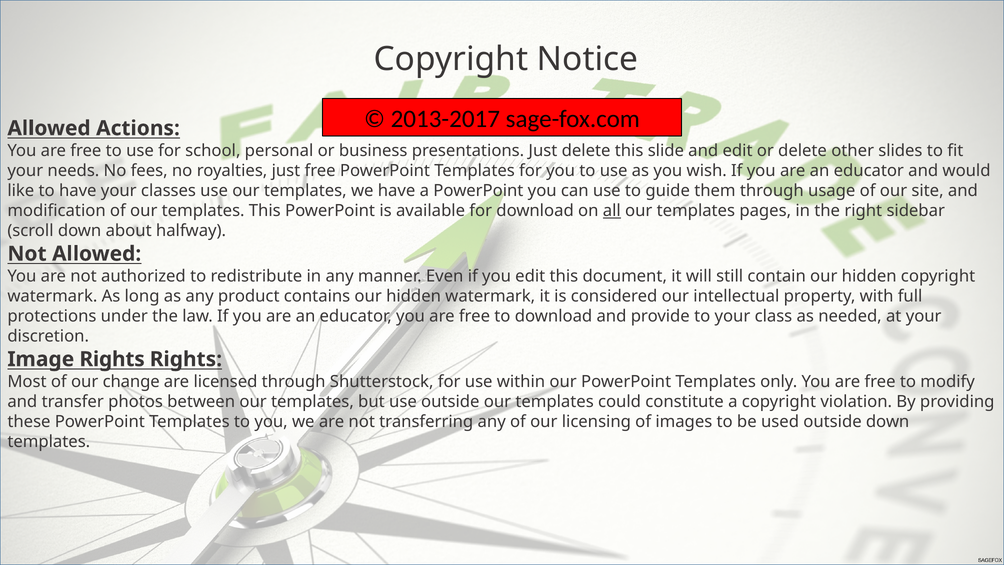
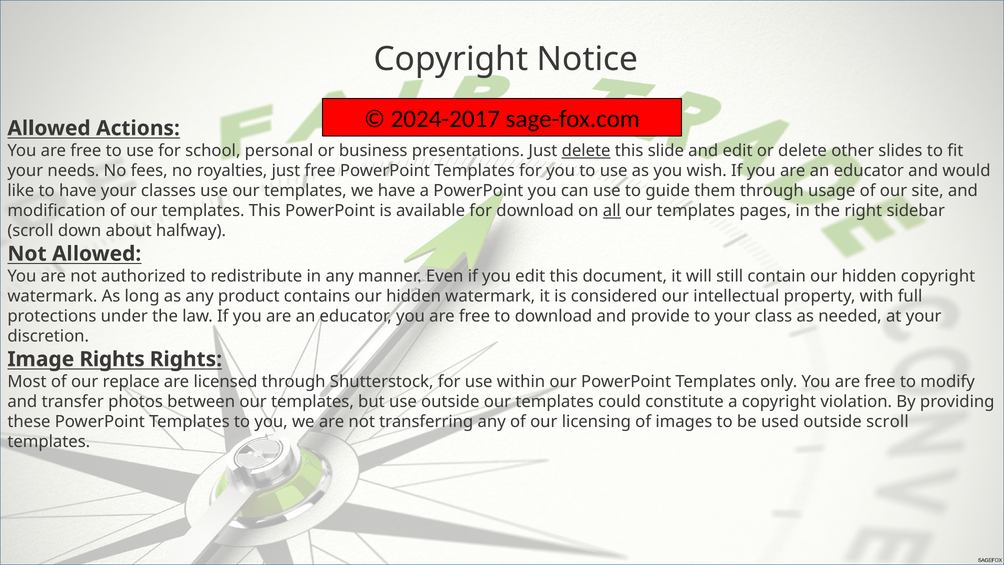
2013-2017: 2013-2017 -> 2024-2017 (445, 119)
delete underline: none -> present (586, 151)
change: change -> replace (131, 381)
outside down: down -> scroll (887, 422)
